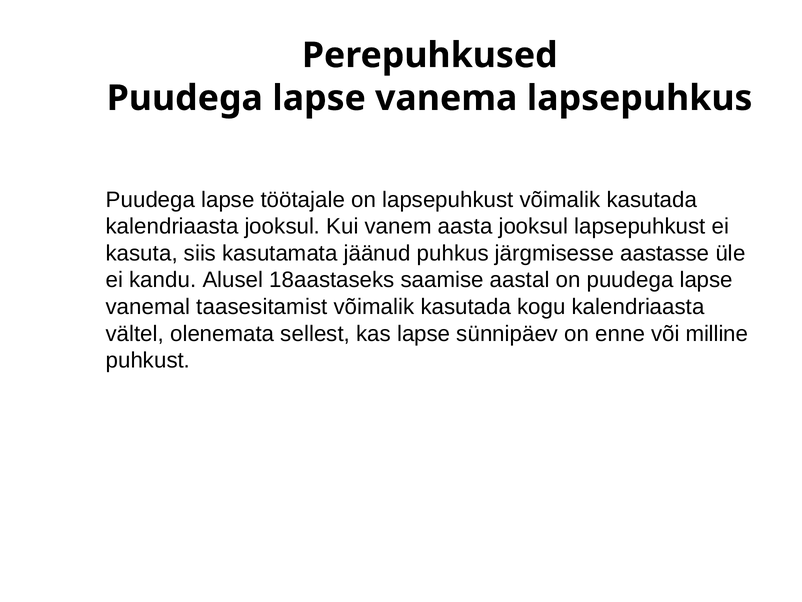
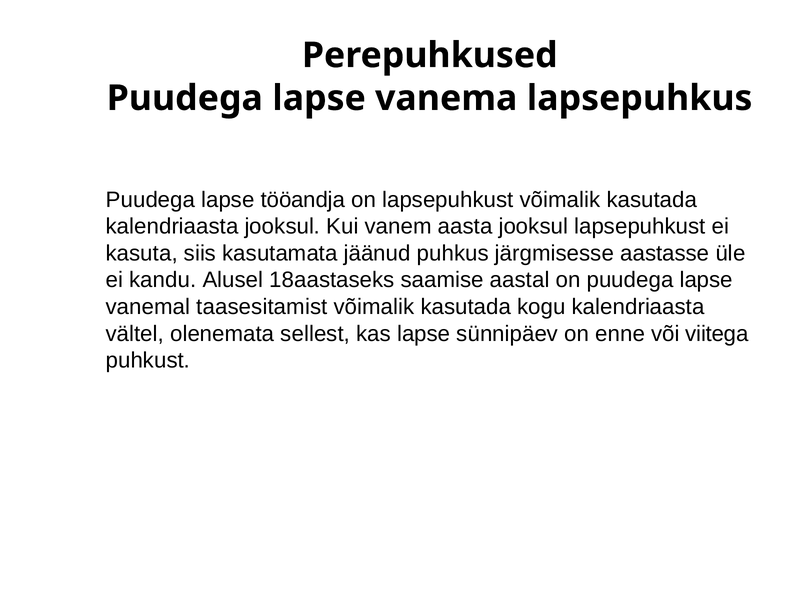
töötajale: töötajale -> tööandja (303, 199)
milline: milline -> viitega (717, 333)
